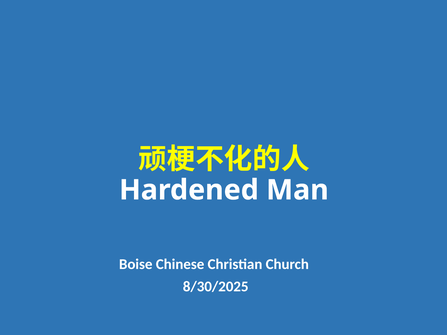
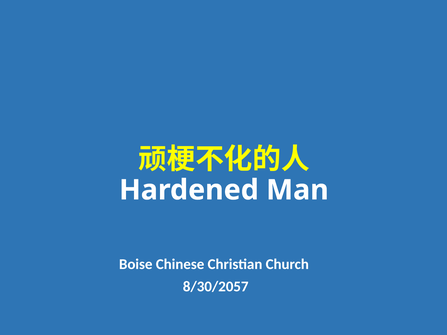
8/30/2025: 8/30/2025 -> 8/30/2057 (216, 287)
